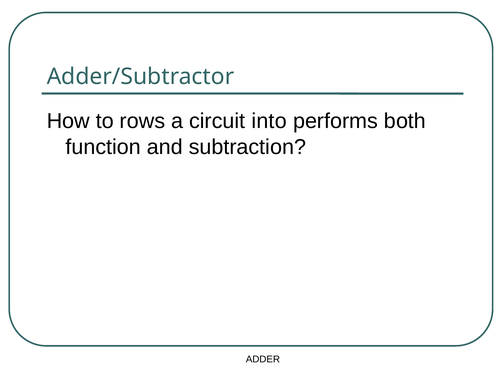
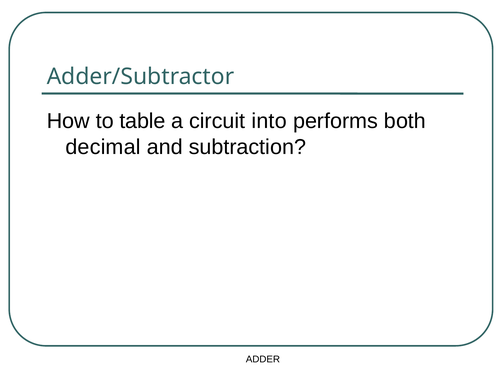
rows: rows -> table (142, 121)
function: function -> decimal (103, 147)
